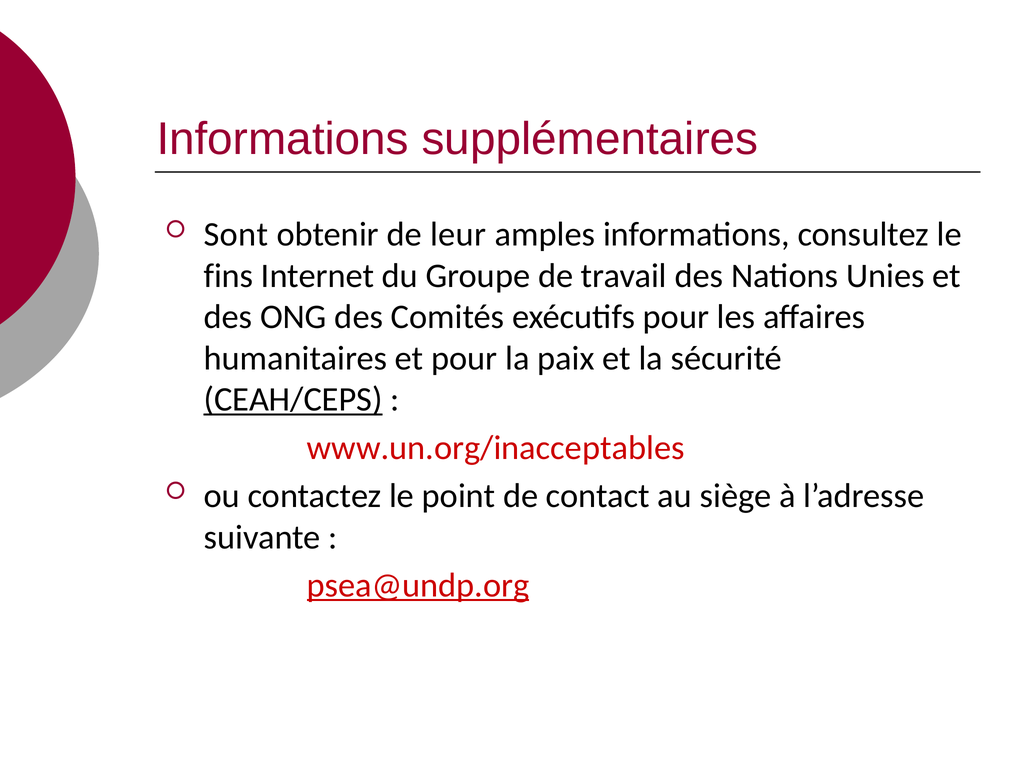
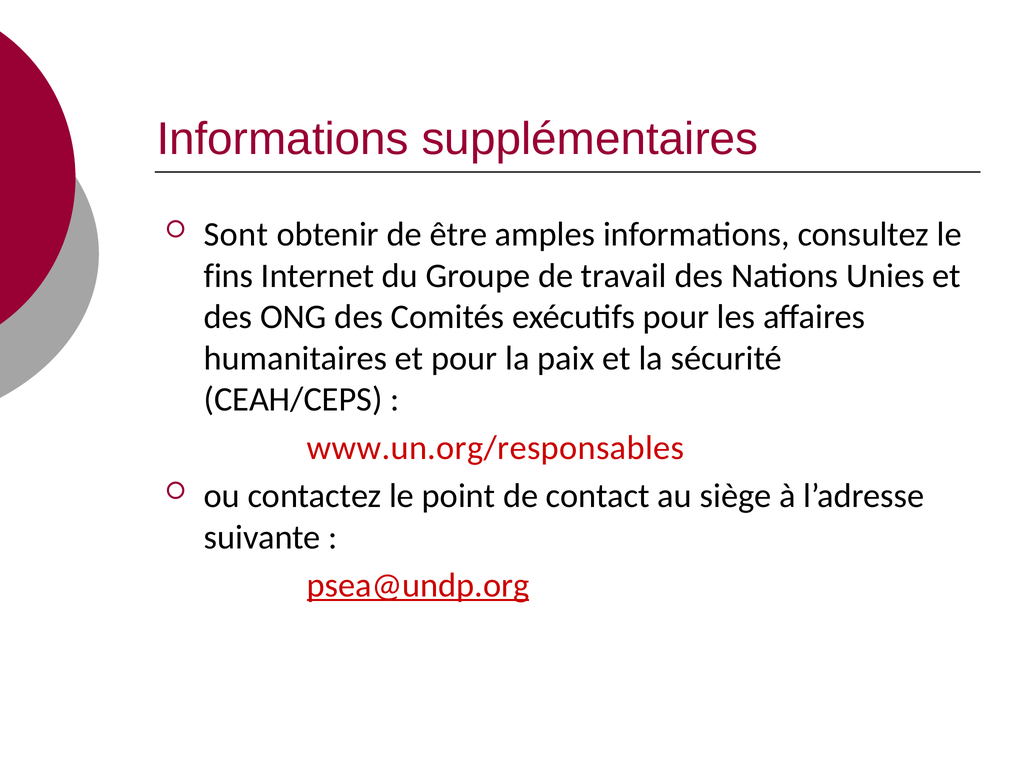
leur: leur -> être (458, 234)
CEAH/CEPS underline: present -> none (293, 400)
www.un.org/inacceptables: www.un.org/inacceptables -> www.un.org/responsables (496, 448)
